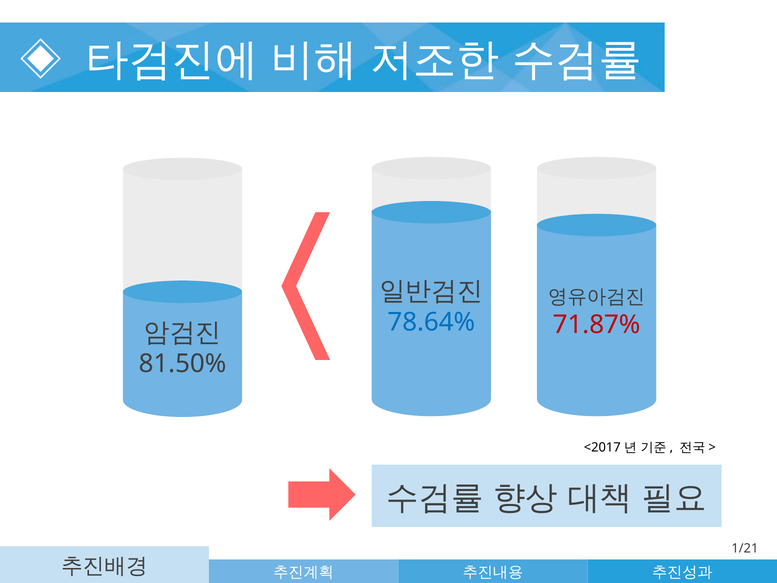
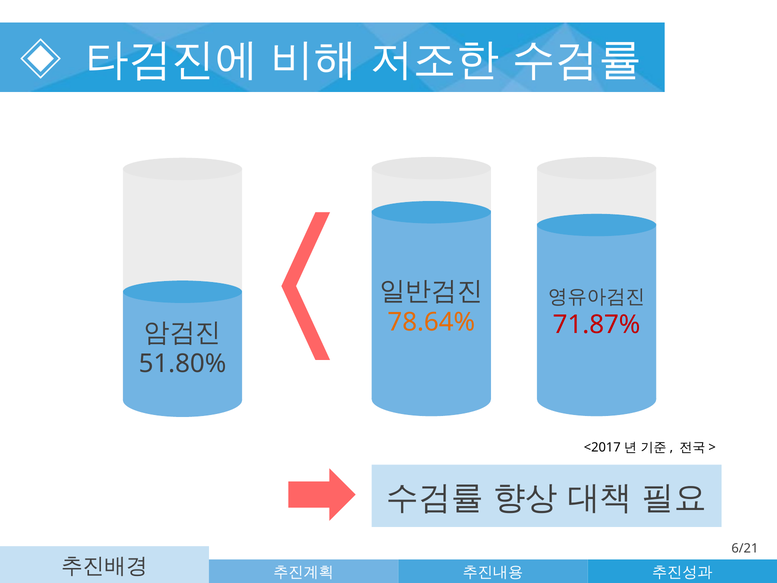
78.64% colour: blue -> orange (431, 322)
81.50%: 81.50% -> 51.80% (182, 364)
1/21: 1/21 -> 6/21 (745, 548)
